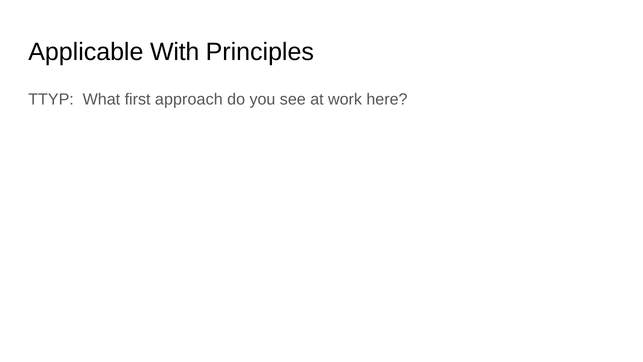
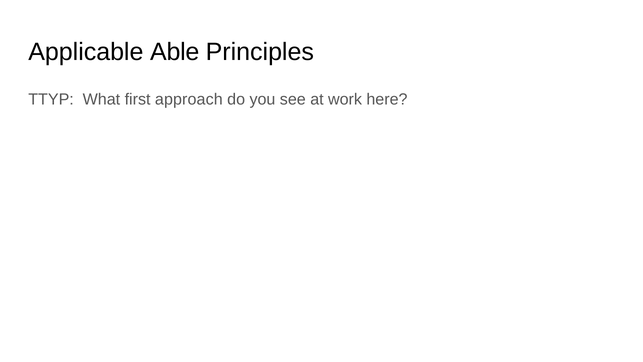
With: With -> Able (175, 52)
